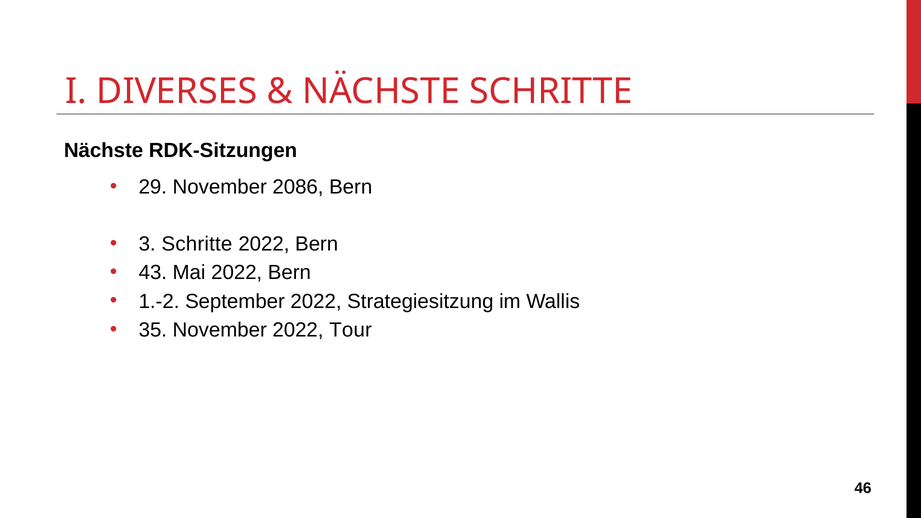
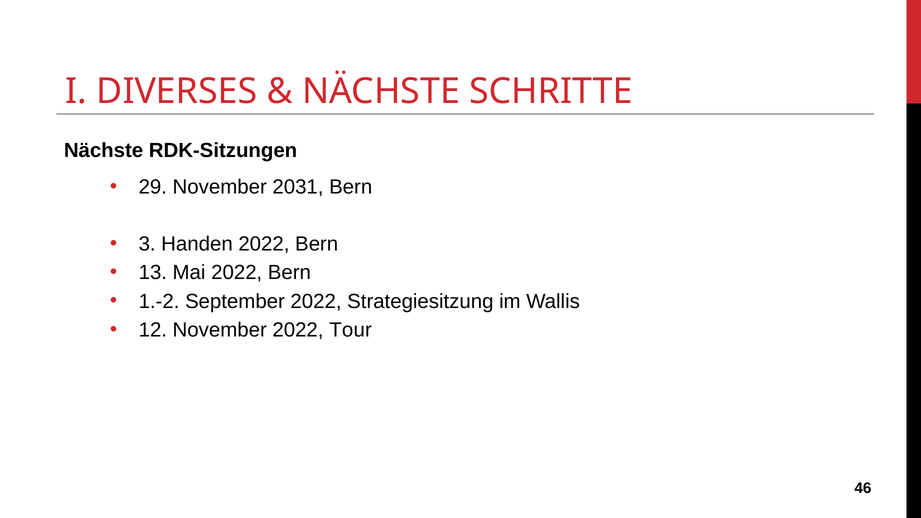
2086: 2086 -> 2031 (298, 187)
3 Schritte: Schritte -> Handen (197, 244)
43: 43 -> 13 (153, 273)
35: 35 -> 12 (153, 330)
